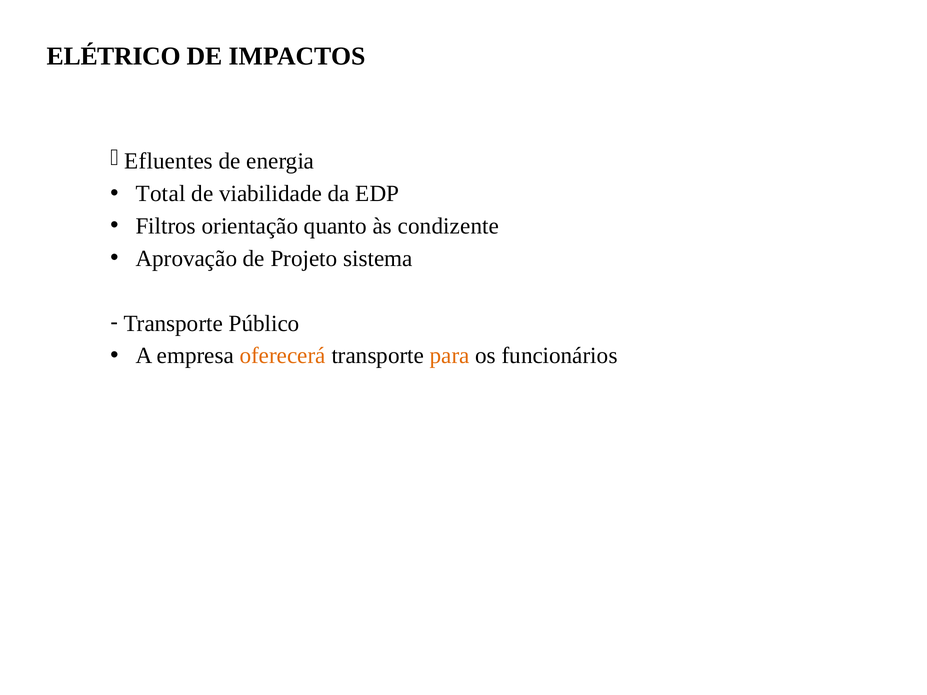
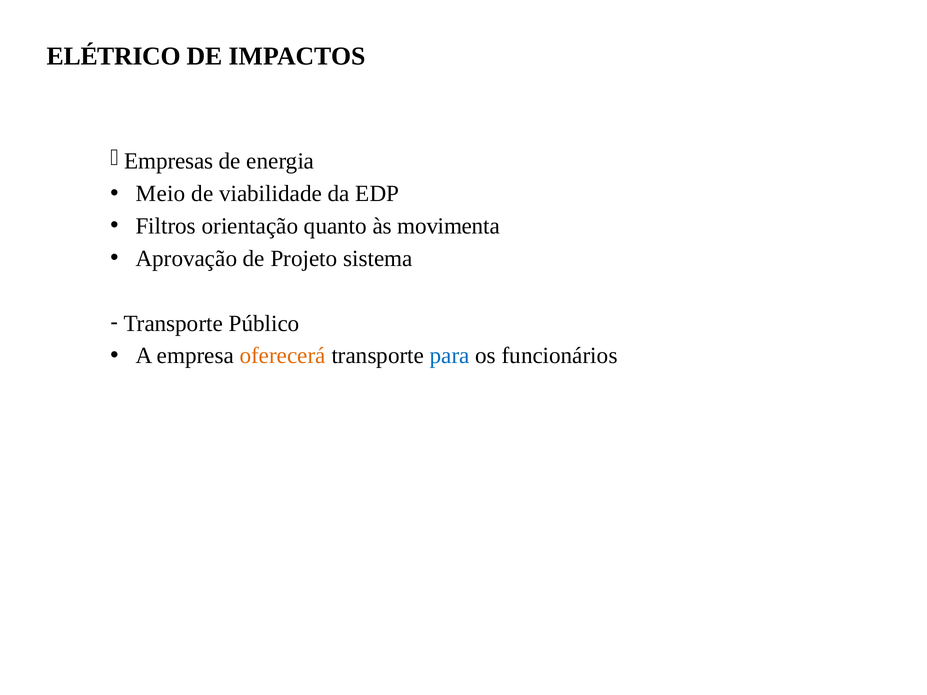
Efluentes: Efluentes -> Empresas (169, 161)
Total: Total -> Meio (161, 194)
condizente: condizente -> movimenta (449, 226)
para colour: orange -> blue (450, 356)
